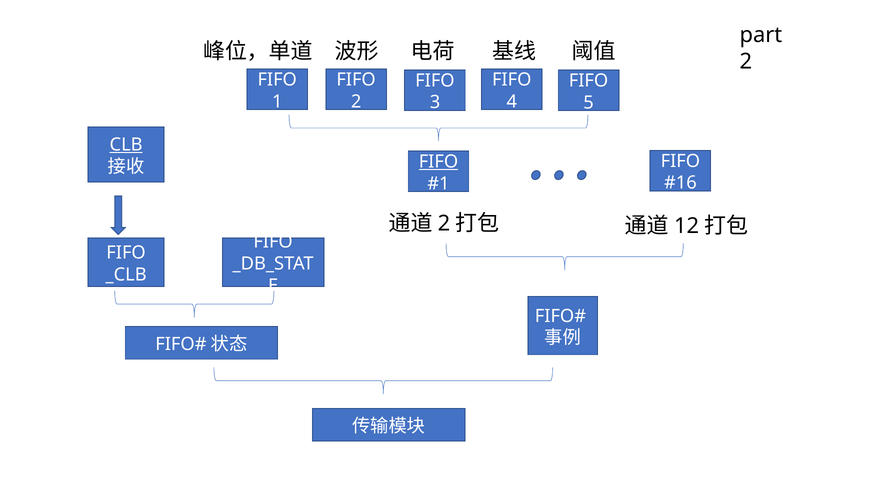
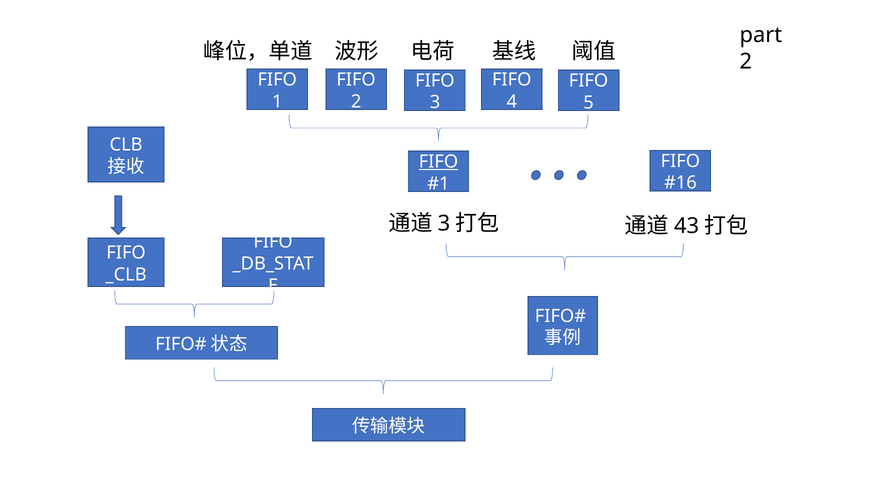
CLB underline: present -> none (126, 145)
2: 2 -> 3 (444, 223)
12: 12 -> 43 (687, 226)
